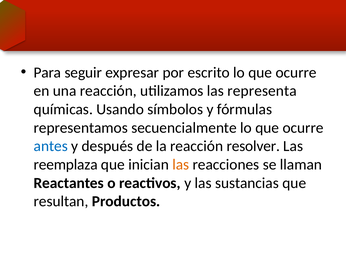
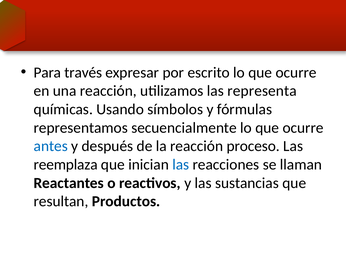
seguir: seguir -> través (83, 73)
resolver: resolver -> proceso (253, 146)
las colour: orange -> blue (181, 165)
